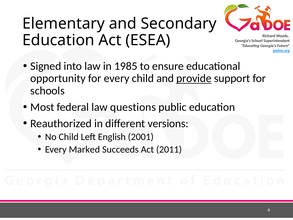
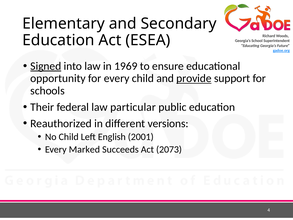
Signed underline: none -> present (46, 66)
1985: 1985 -> 1969 (126, 66)
Most: Most -> Their (42, 107)
questions: questions -> particular (133, 107)
2011: 2011 -> 2073 (169, 149)
